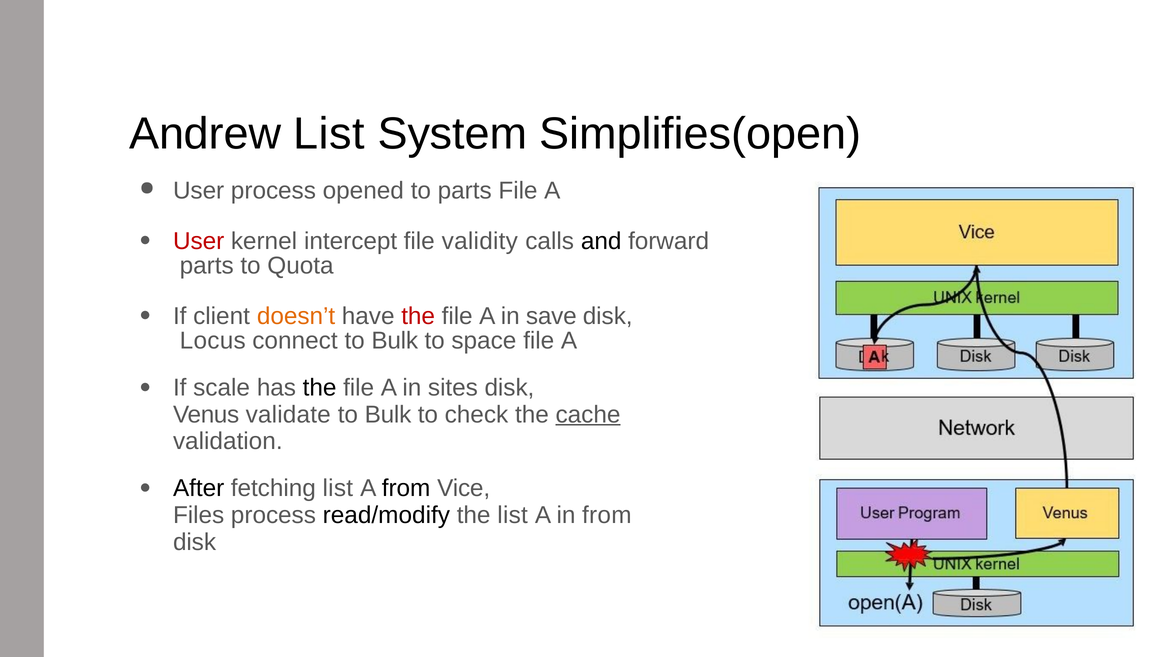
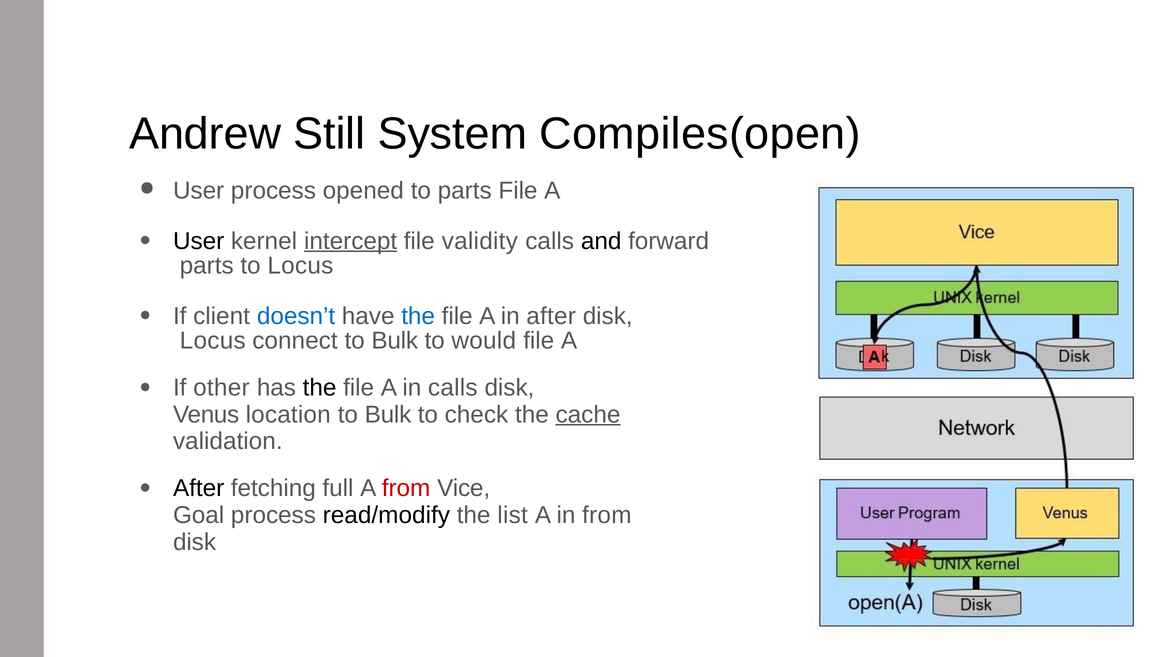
Andrew List: List -> Still (329, 134)
Simplifies(open: Simplifies(open -> Compiles(open (700, 134)
User colour: red -> black (199, 241)
intercept underline: none -> present (351, 241)
to Quota: Quota -> Locus (300, 266)
doesn’t colour: orange -> blue (296, 316)
the colour: red -> blue (418, 316)
in save: save -> after (551, 316)
space: space -> would (484, 341)
scale: scale -> other (221, 388)
in sites: sites -> calls (453, 388)
validate: validate -> location (288, 415)
fetching list: list -> full (338, 489)
from colour: black -> red (406, 489)
Files: Files -> Goal (199, 516)
